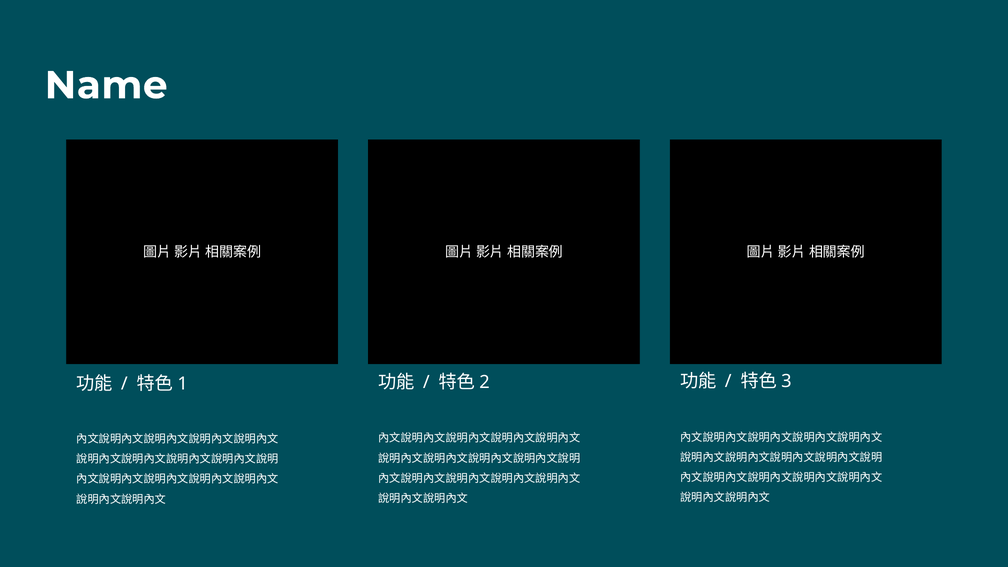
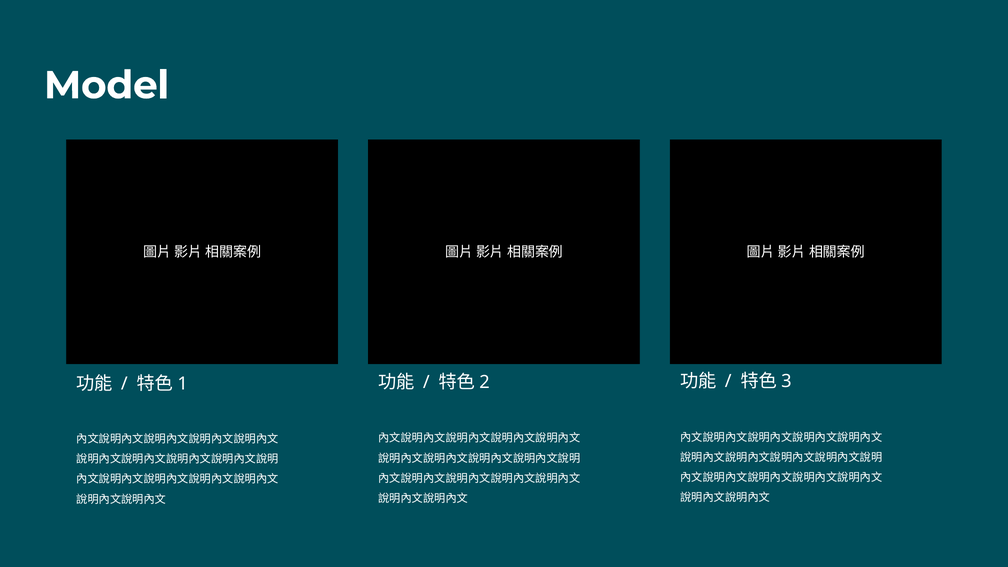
Name: Name -> Model (107, 85)
